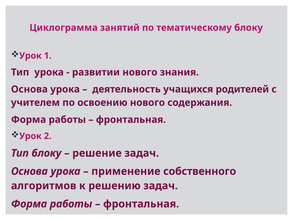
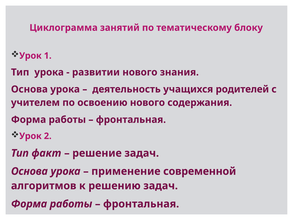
Тип блоку: блоку -> факт (46, 153)
собственного: собственного -> современной (200, 171)
